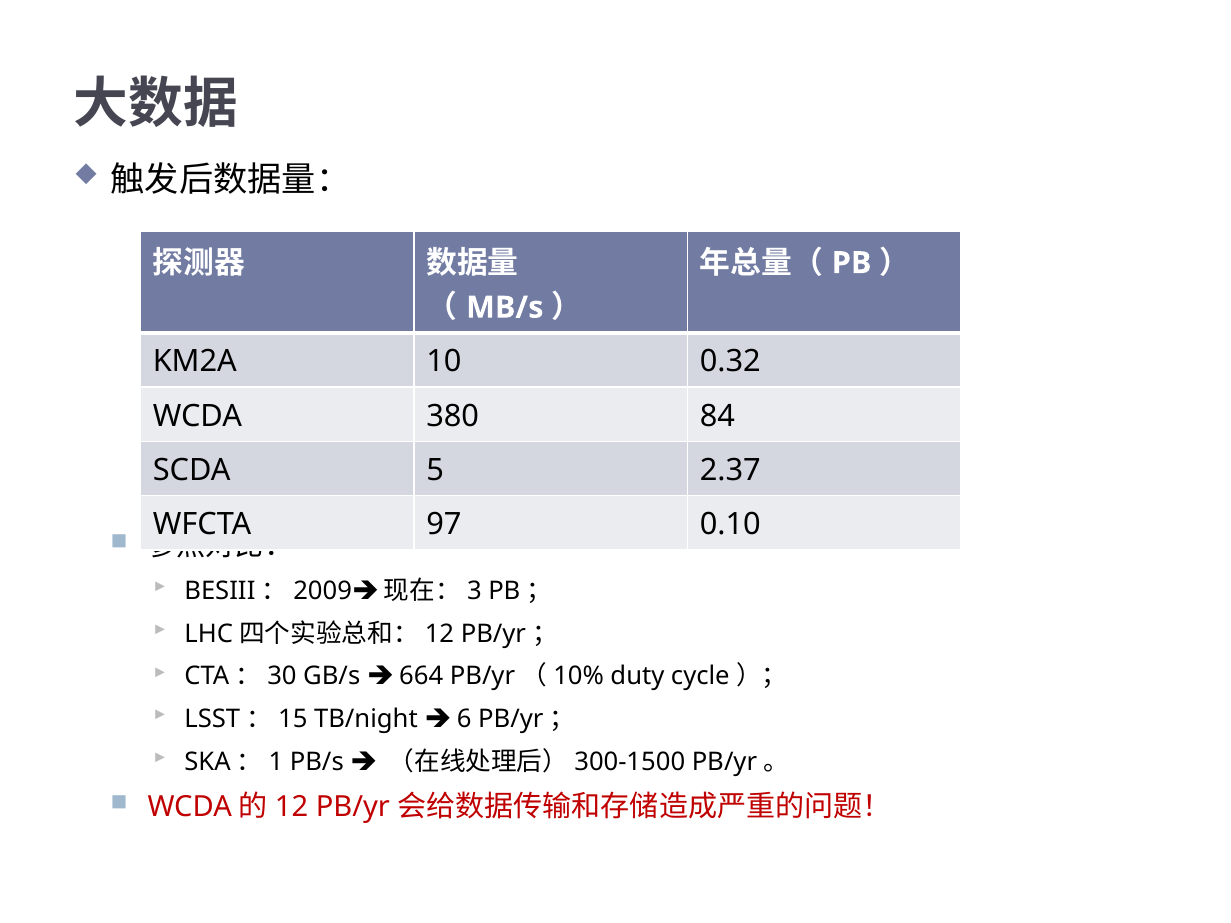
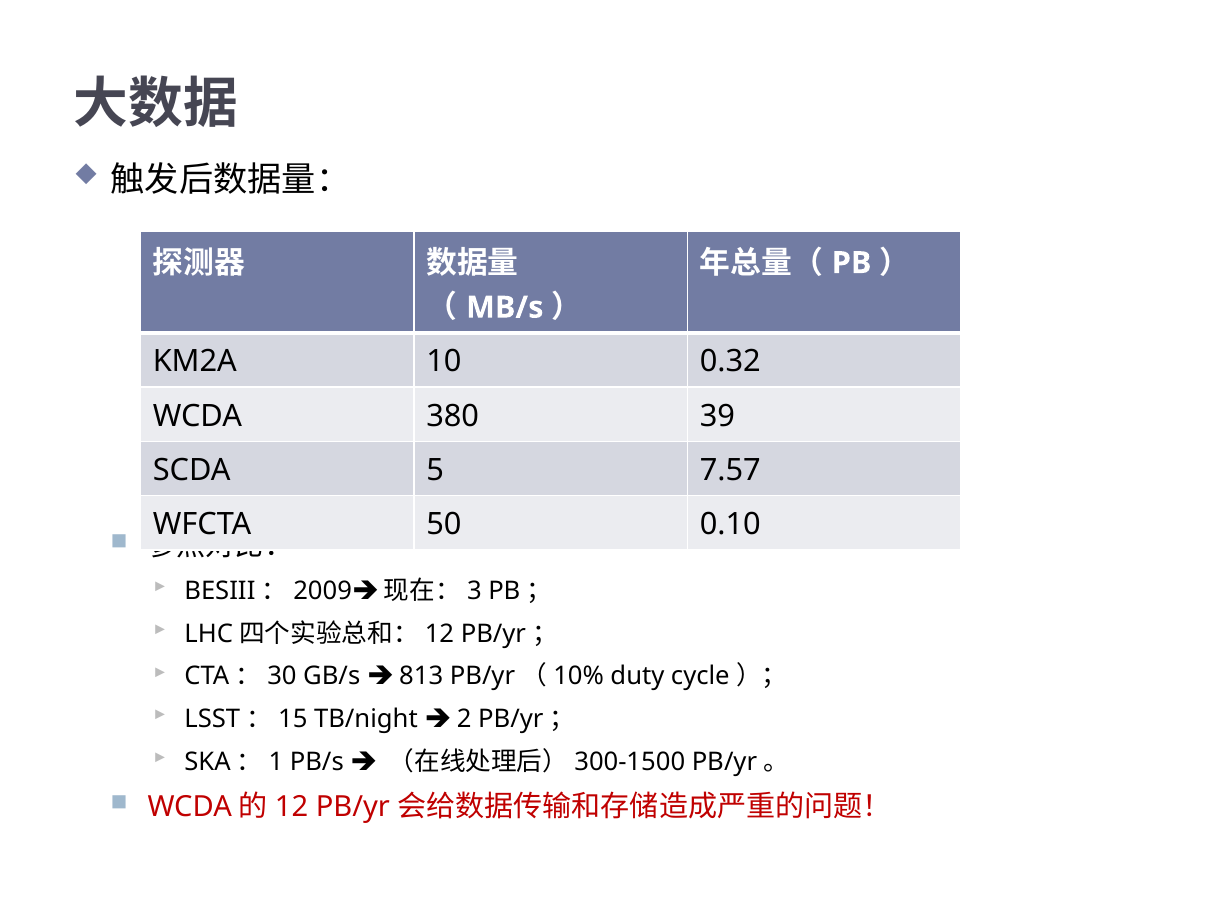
84: 84 -> 39 (717, 416)
2.37: 2.37 -> 7.57 (730, 470)
97: 97 -> 50 (444, 525)
664: 664 -> 813 (421, 676)
6: 6 -> 2 (464, 719)
